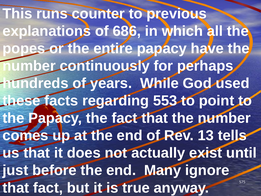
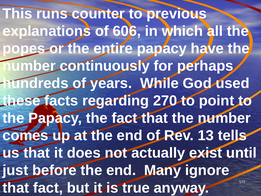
686: 686 -> 606 (127, 31)
553: 553 -> 270 (165, 101)
